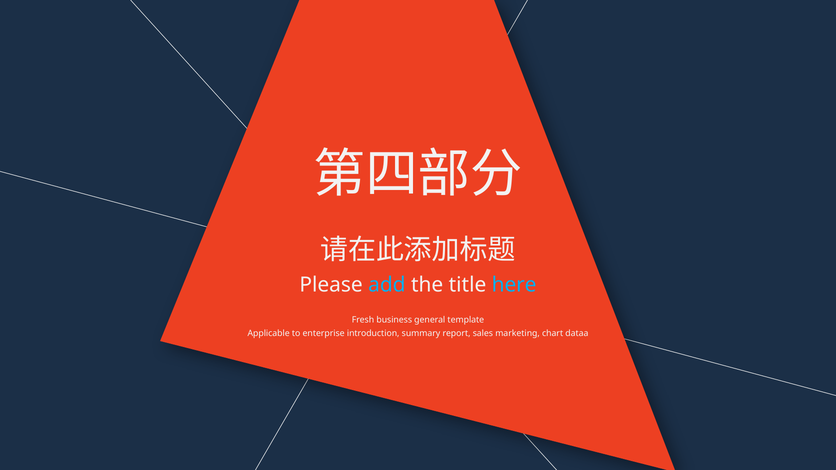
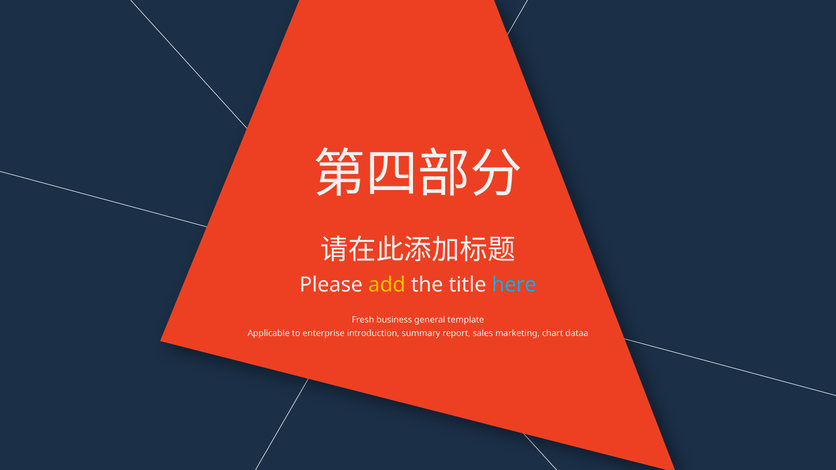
add colour: light blue -> yellow (387, 285)
